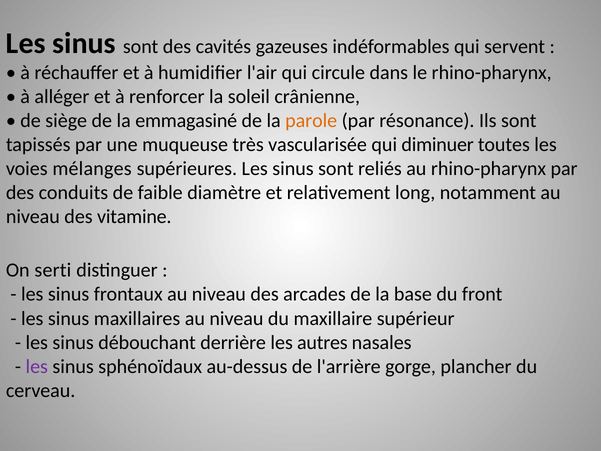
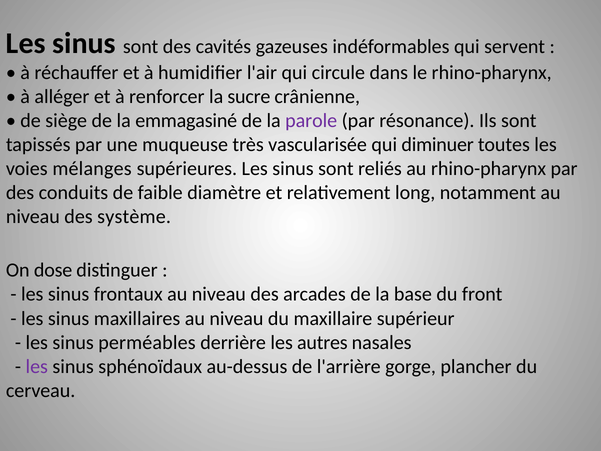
soleil: soleil -> sucre (249, 97)
parole colour: orange -> purple (311, 121)
vitamine: vitamine -> système (134, 217)
serti: serti -> dose (53, 270)
débouchant: débouchant -> perméables (147, 342)
